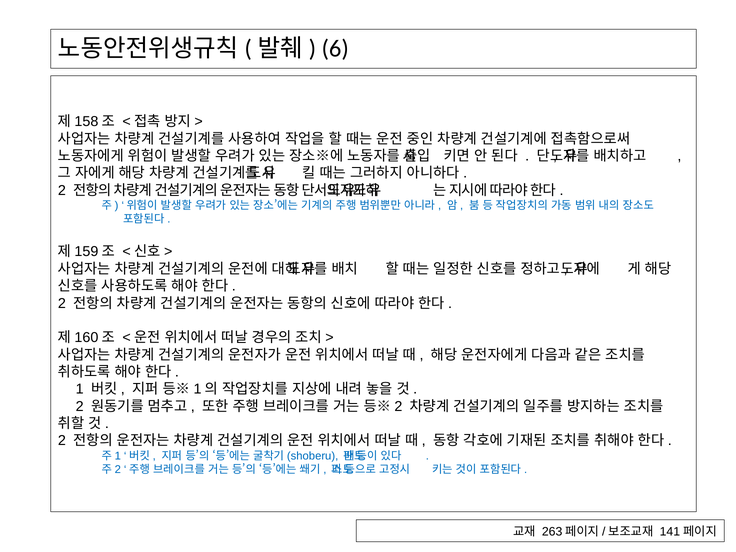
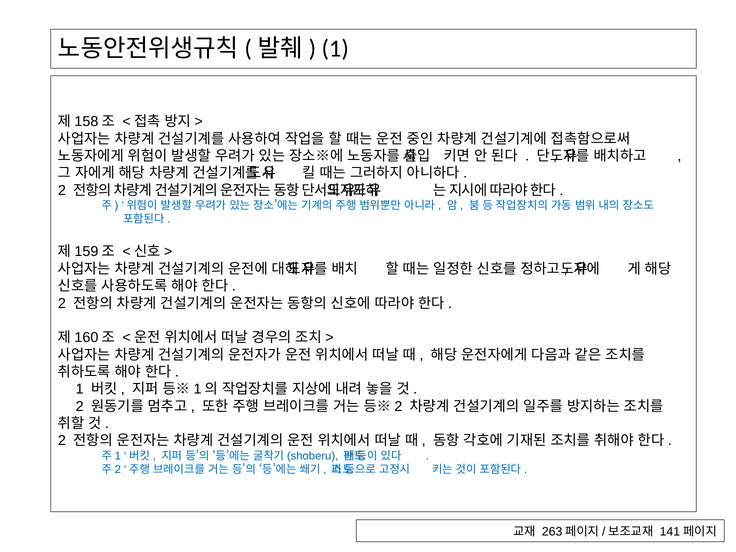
6: 6 -> 1 (335, 49)
